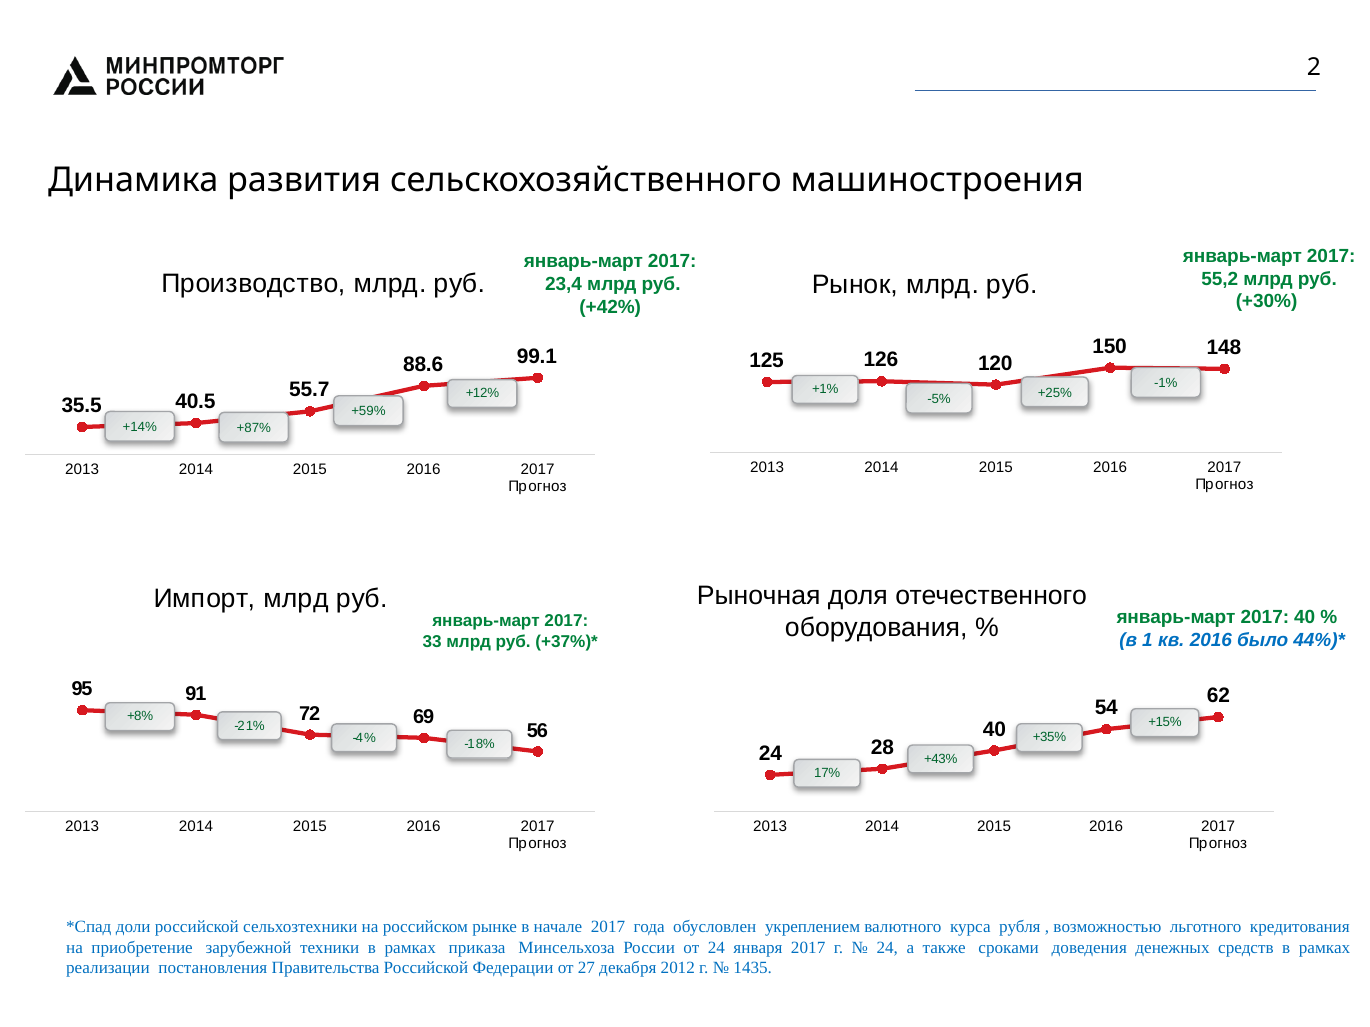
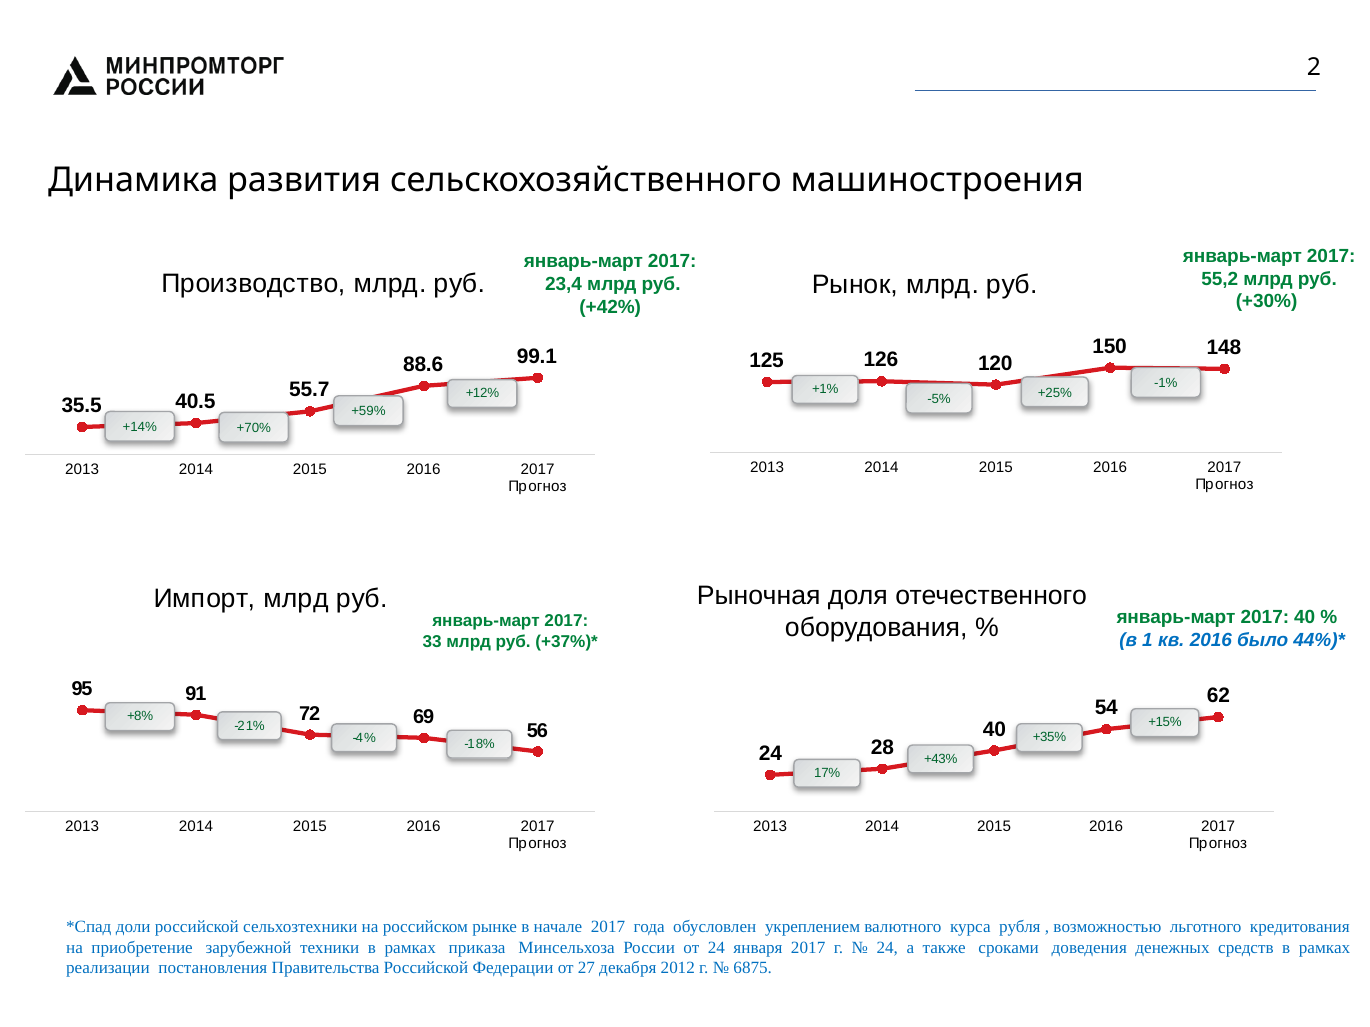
+87%: +87% -> +70% (254, 428)
1435: 1435 -> 6875 (753, 969)
